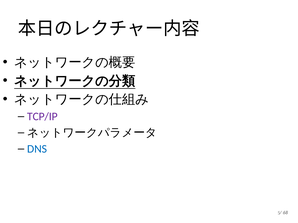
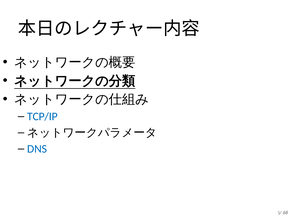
TCP/IP colour: purple -> blue (42, 117)
